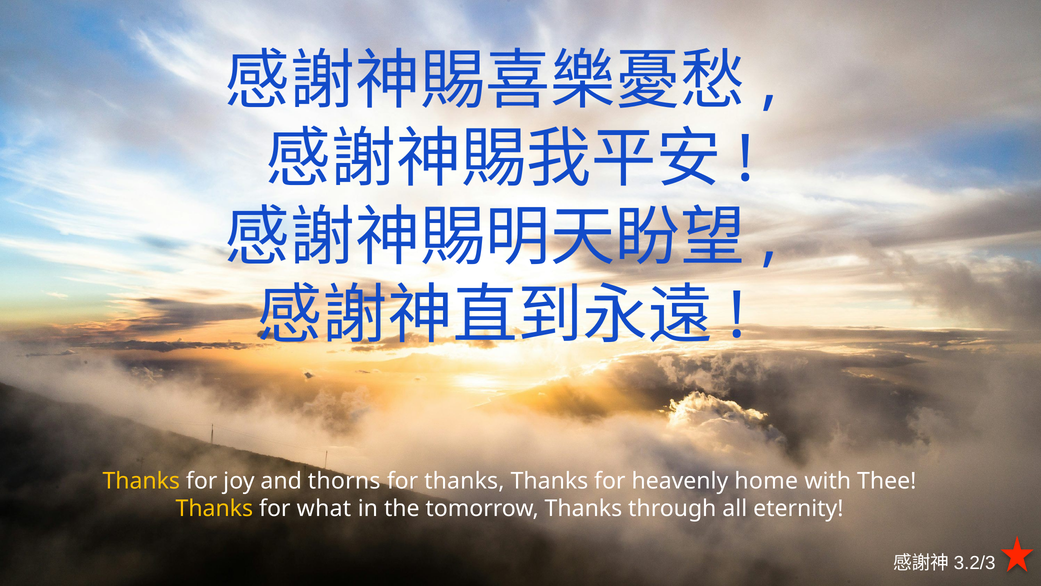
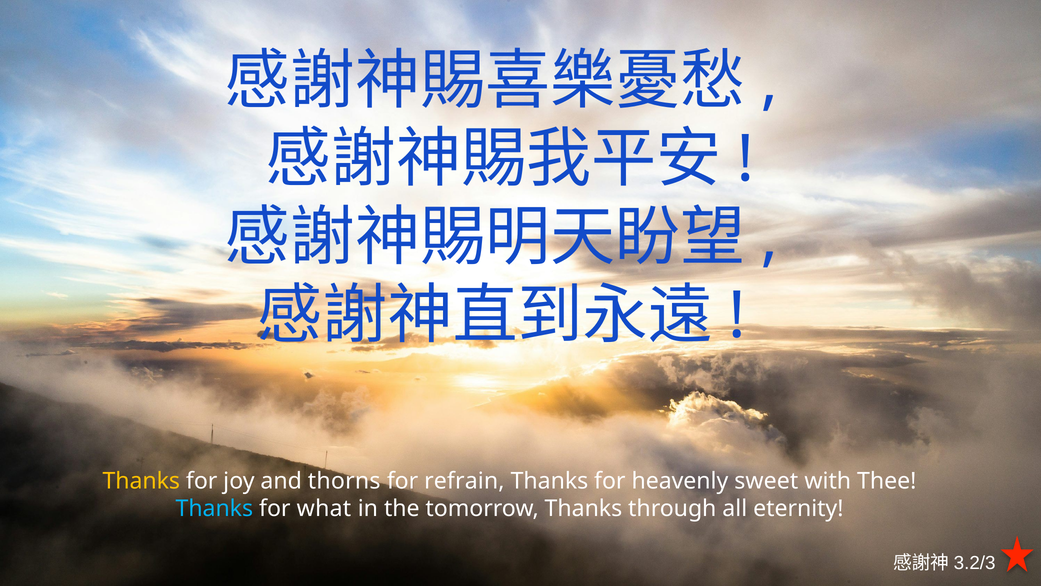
for thanks: thanks -> refrain (464, 481)
home: home -> sweet (766, 481)
Thanks colour: yellow -> light blue (214, 508)
